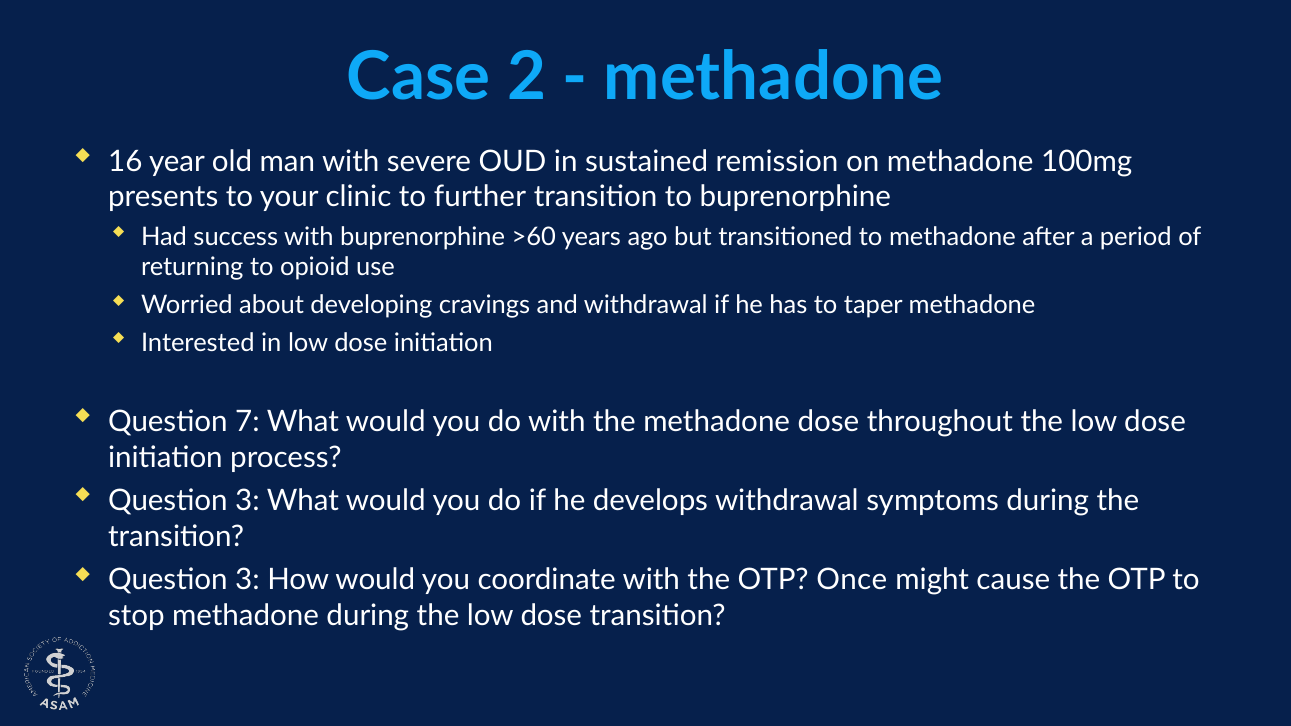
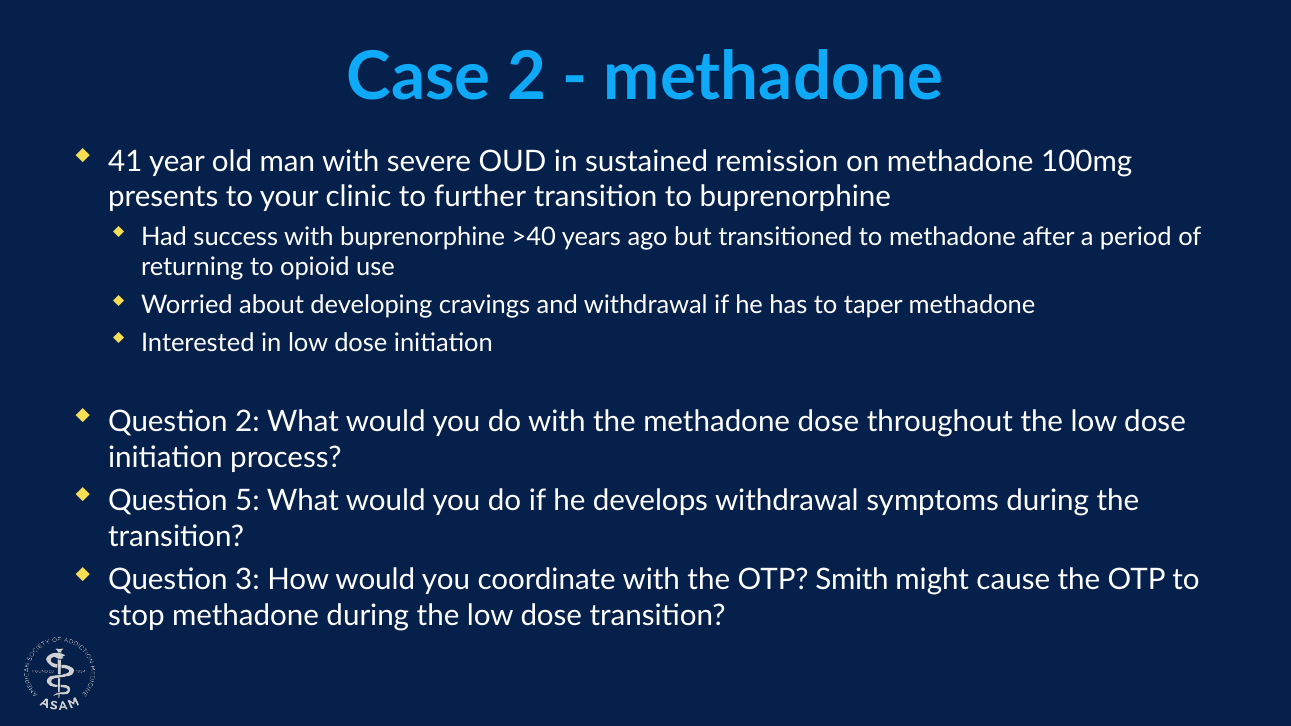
16: 16 -> 41 (125, 162)
>60: >60 -> >40 (534, 237)
Question 7: 7 -> 2 (248, 422)
3: 3 -> 5 (248, 501)
Once: Once -> Smith (852, 580)
